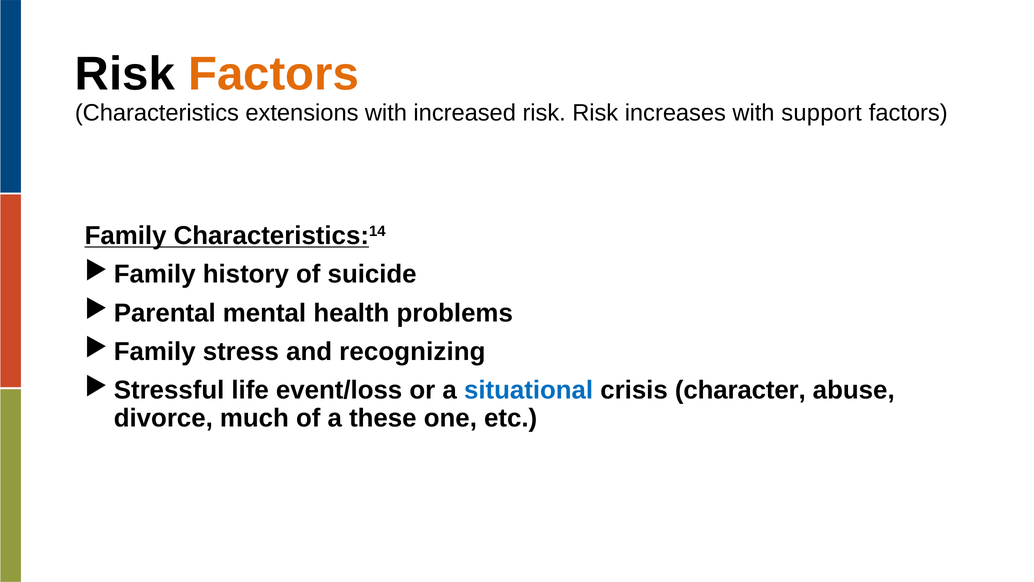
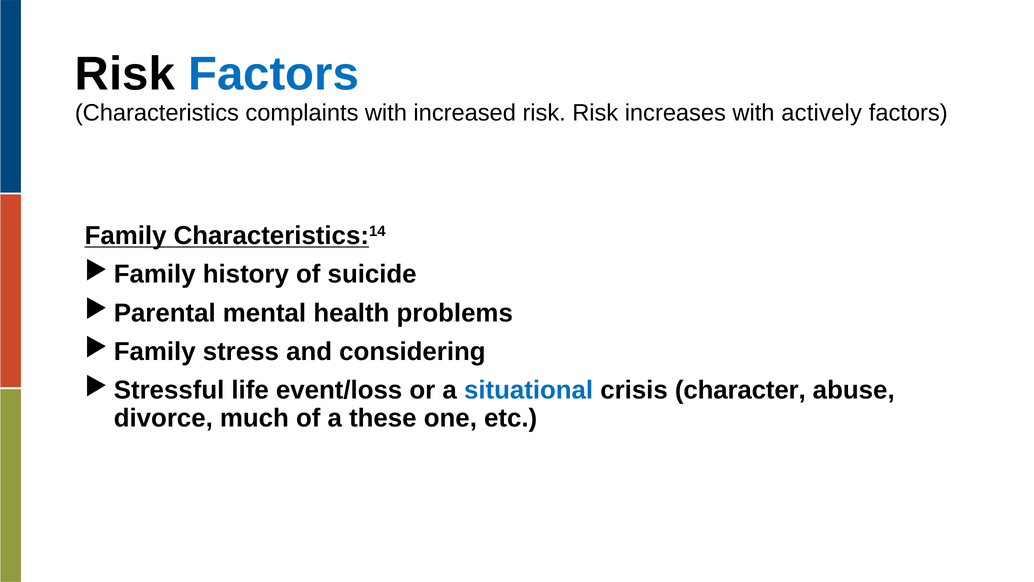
Factors colour: orange -> blue (274, 74)
extensions: extensions -> complaints (302, 113)
support: support -> actively (822, 113)
recognizing: recognizing -> considering (412, 352)
